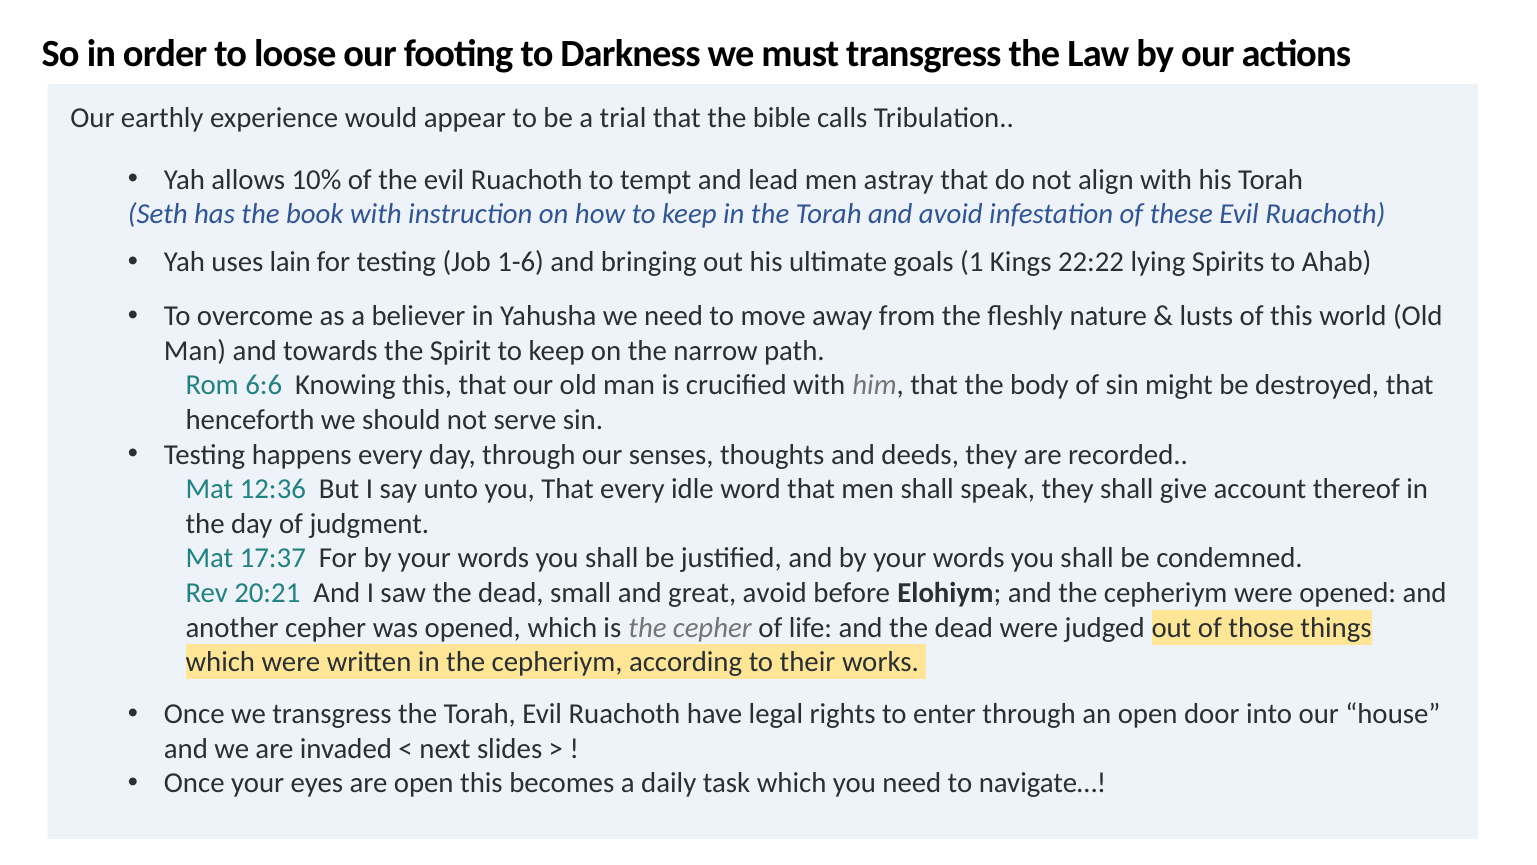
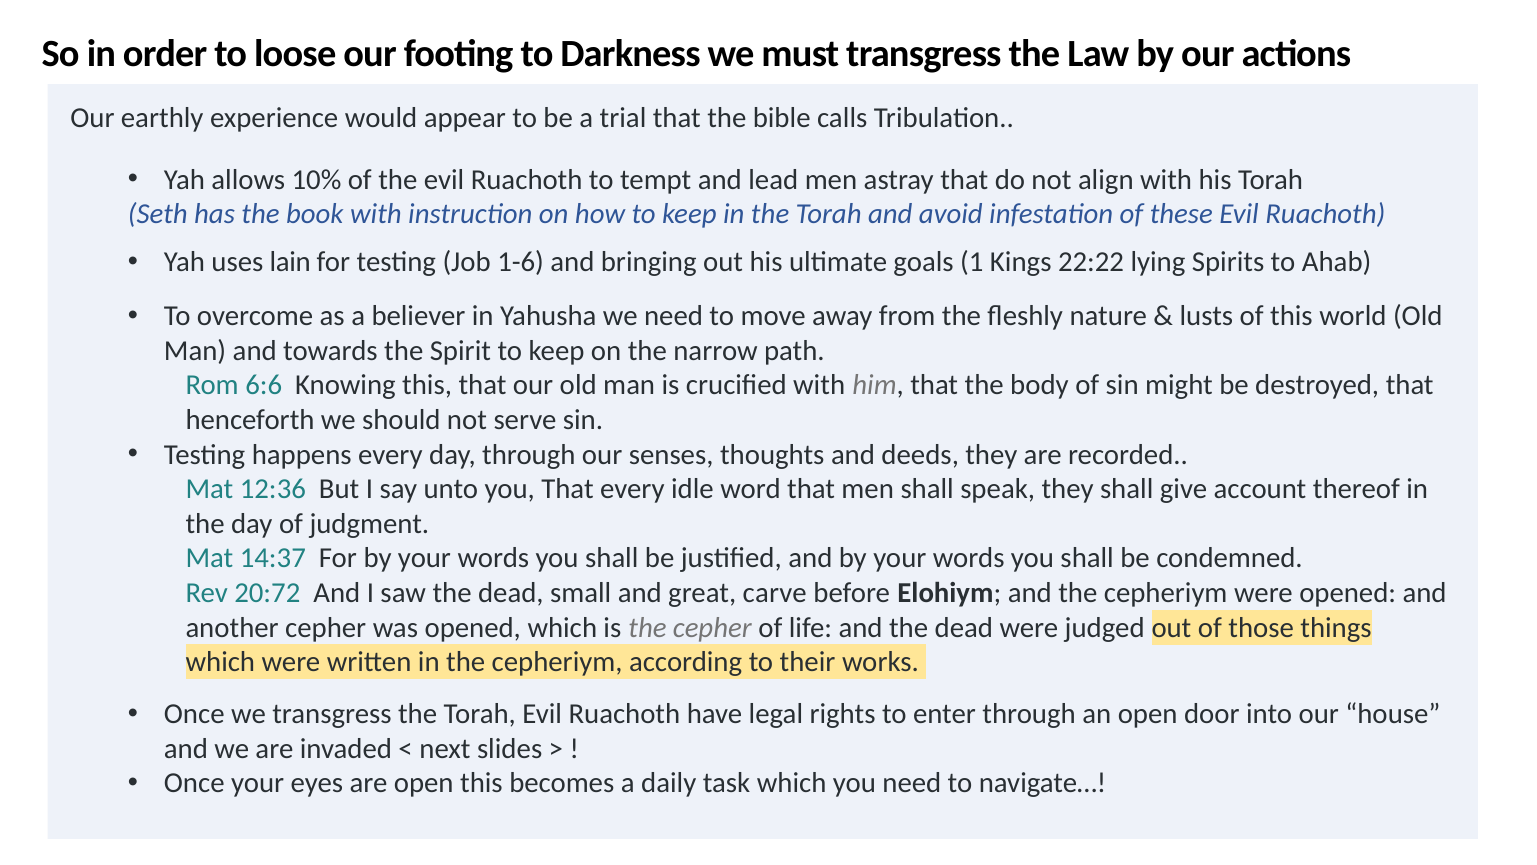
17:37: 17:37 -> 14:37 (273, 558)
20:21: 20:21 -> 20:72 (267, 593)
great avoid: avoid -> carve (775, 593)
